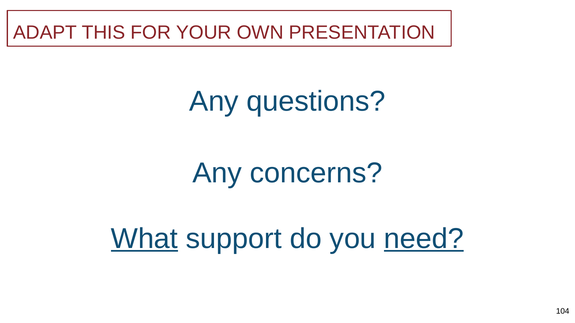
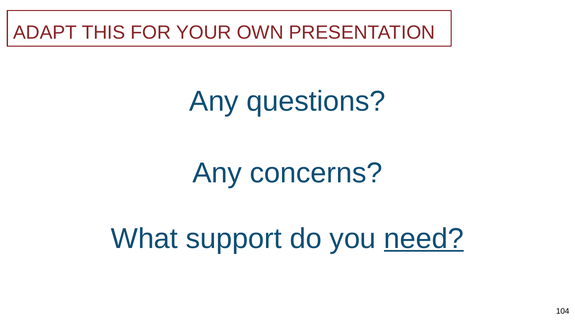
What underline: present -> none (144, 239)
